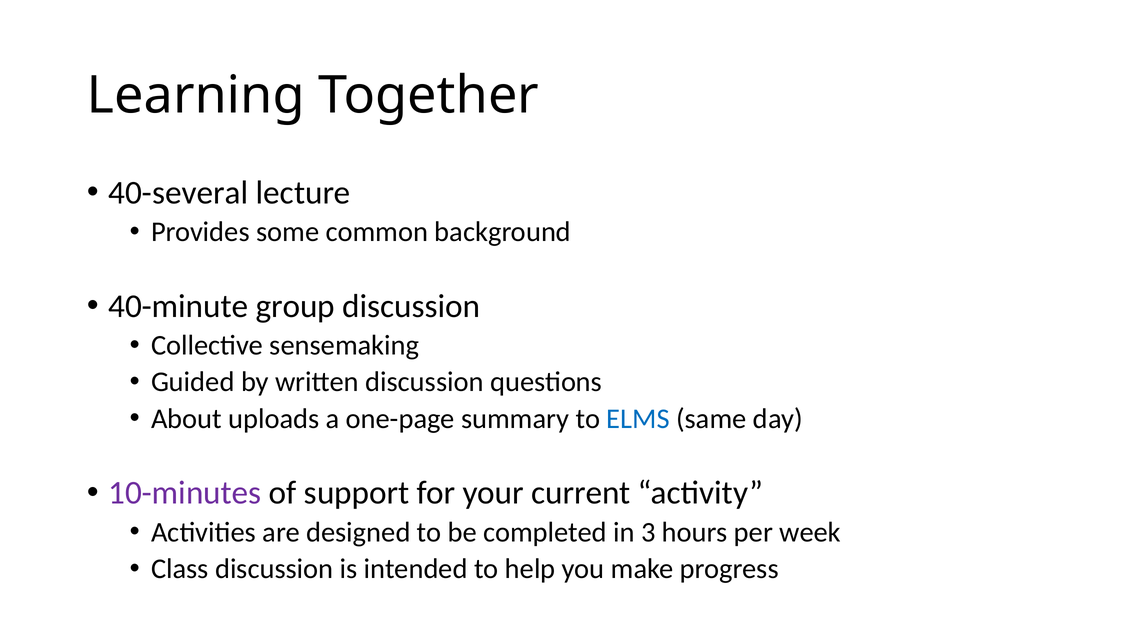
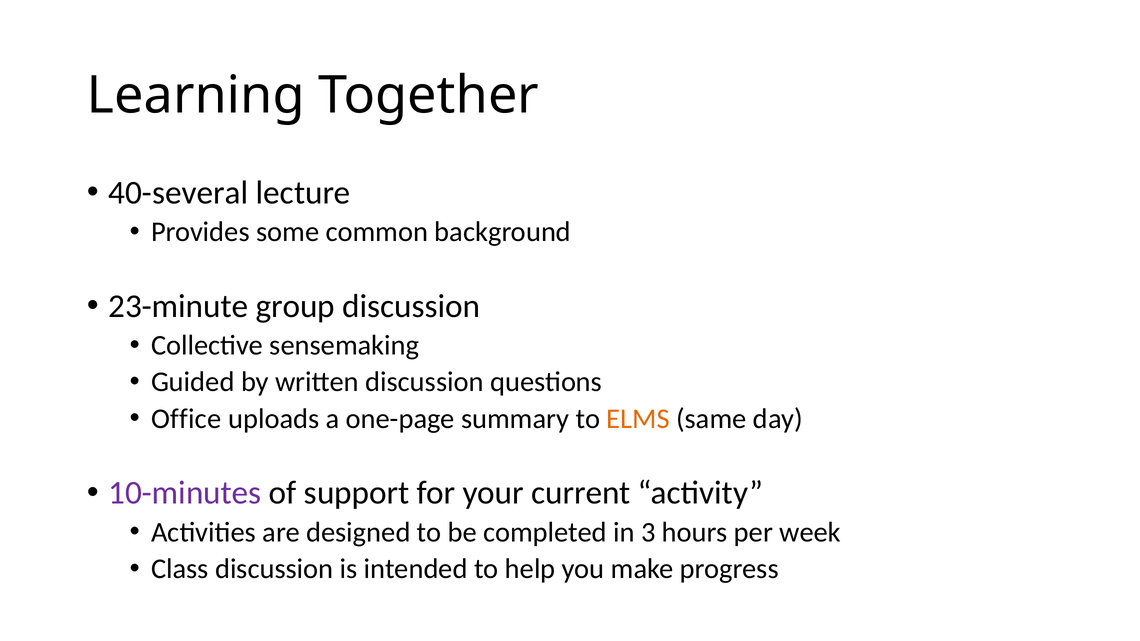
40-minute: 40-minute -> 23-minute (178, 306)
About: About -> Office (186, 419)
ELMS colour: blue -> orange (638, 419)
